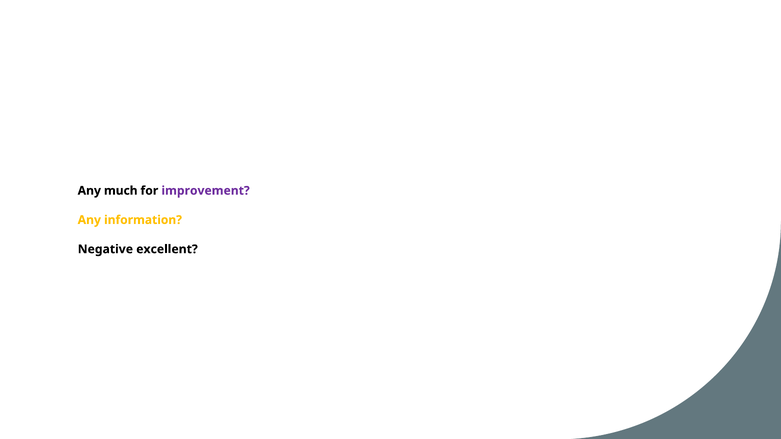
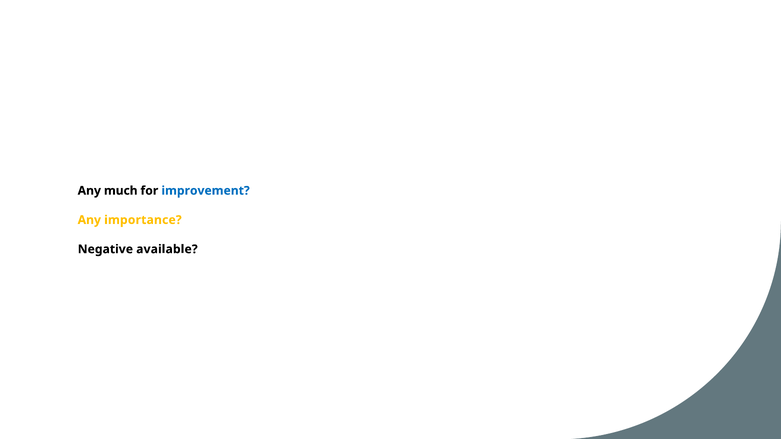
improvement colour: purple -> blue (206, 191)
information: information -> importance (143, 220)
excellent: excellent -> available (167, 249)
